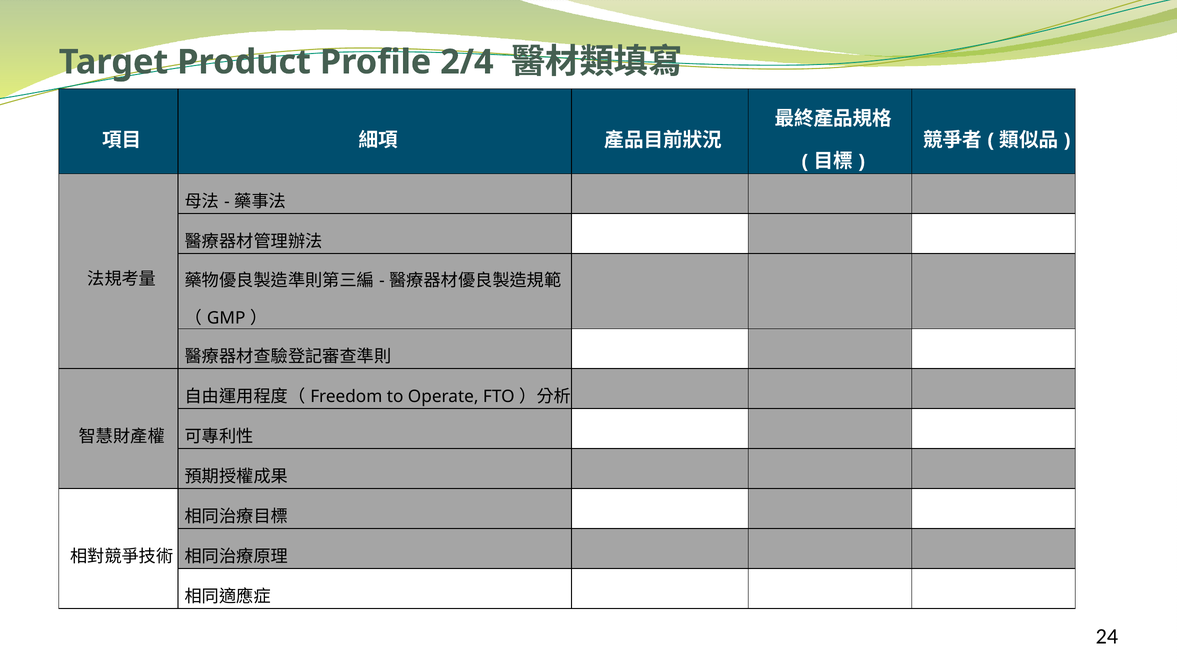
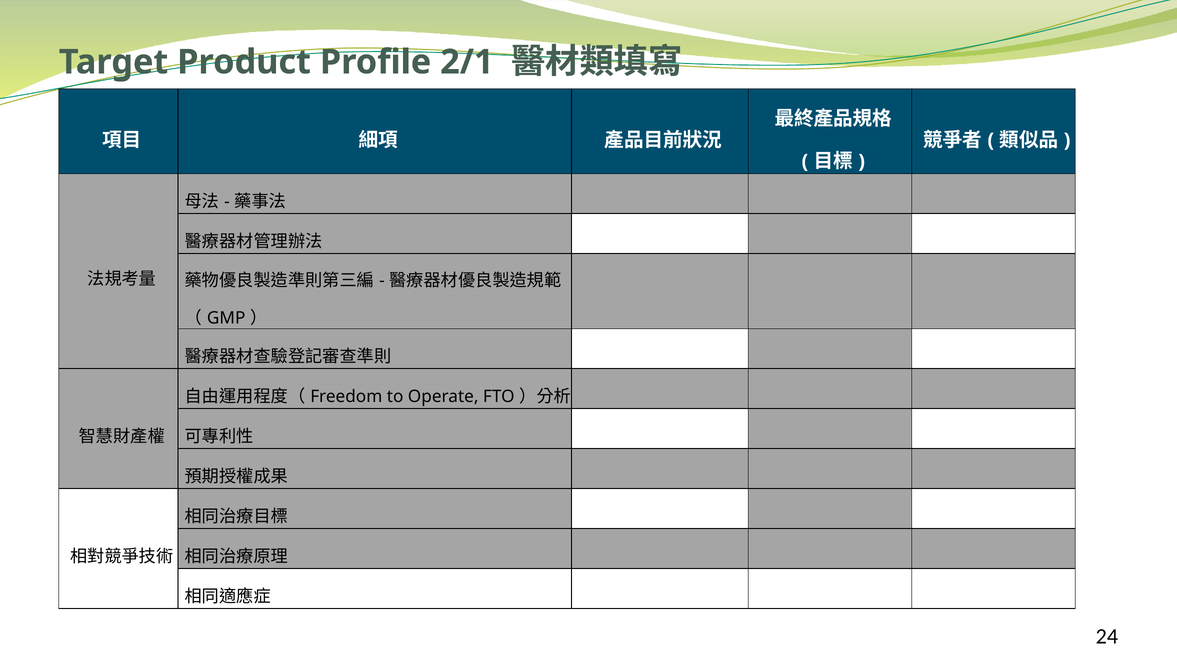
2/4: 2/4 -> 2/1 (467, 62)
